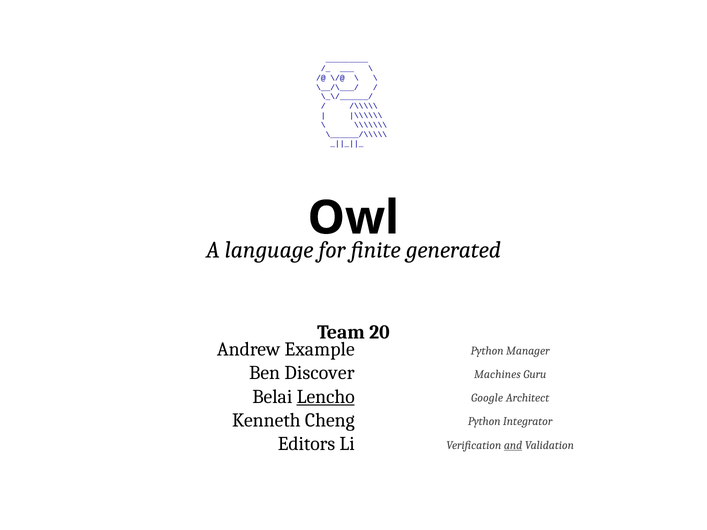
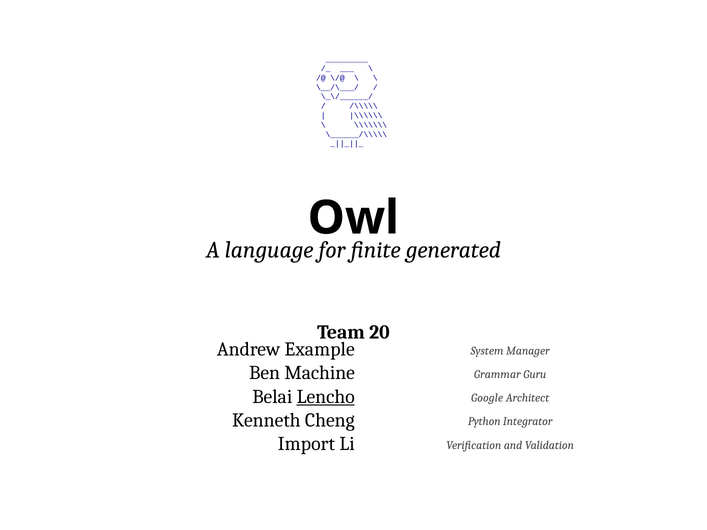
Python: Python -> System (487, 351)
Discover: Discover -> Machine (320, 373)
Machines: Machines -> Grammar (497, 375)
Editors: Editors -> Import (306, 444)
and underline: present -> none (513, 445)
